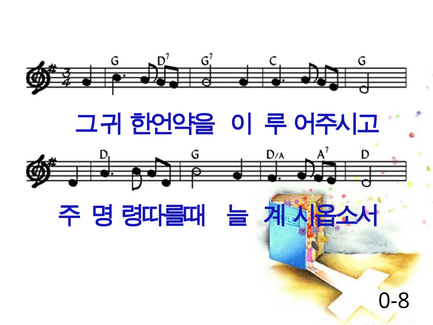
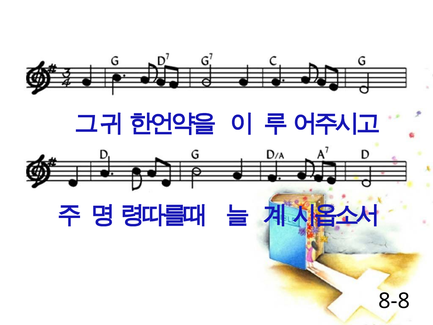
0-8: 0-8 -> 8-8 (394, 301)
